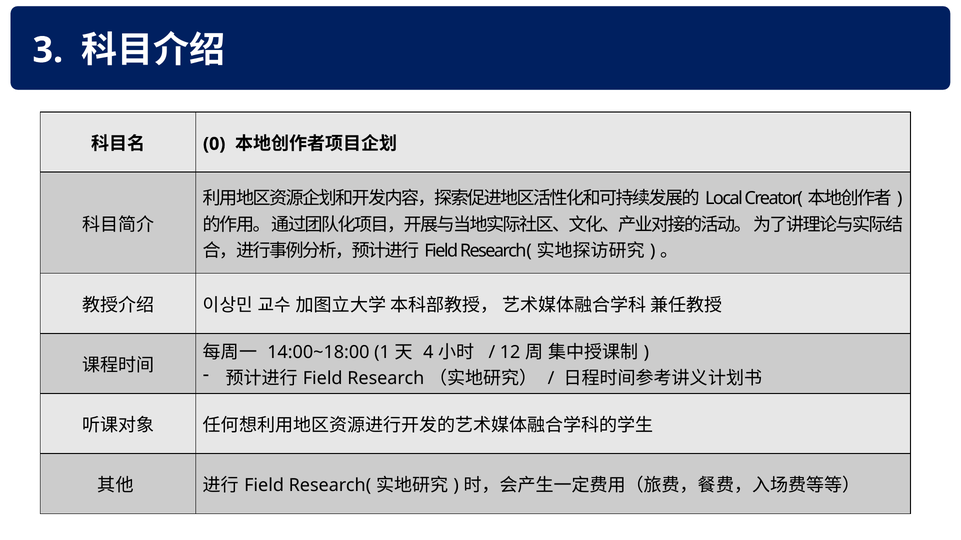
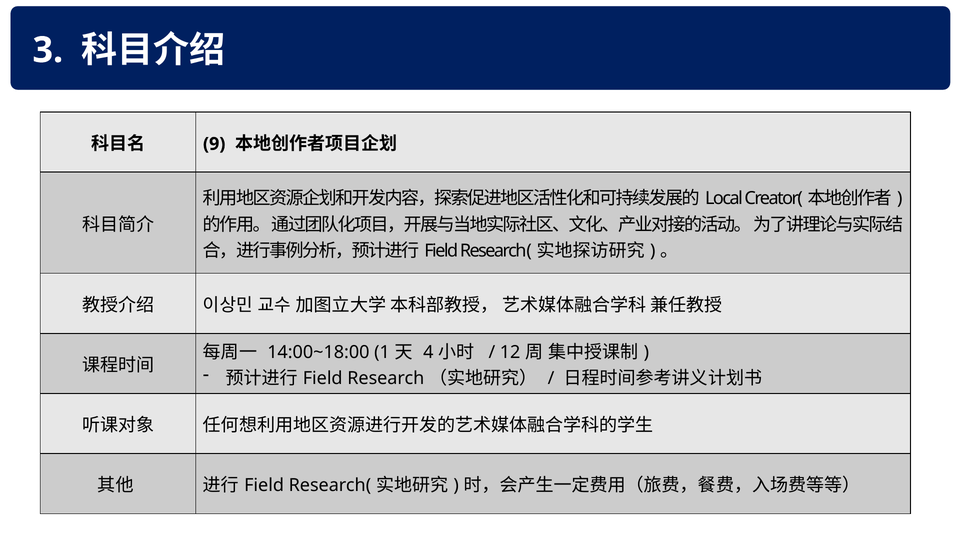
0: 0 -> 9 (214, 144)
